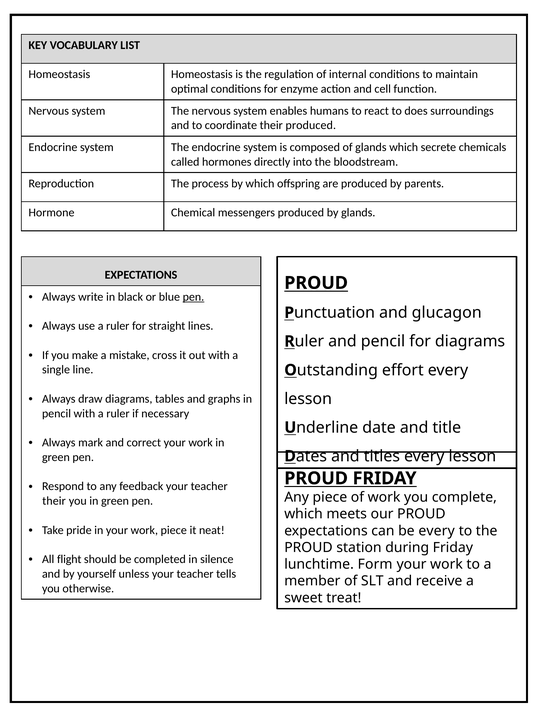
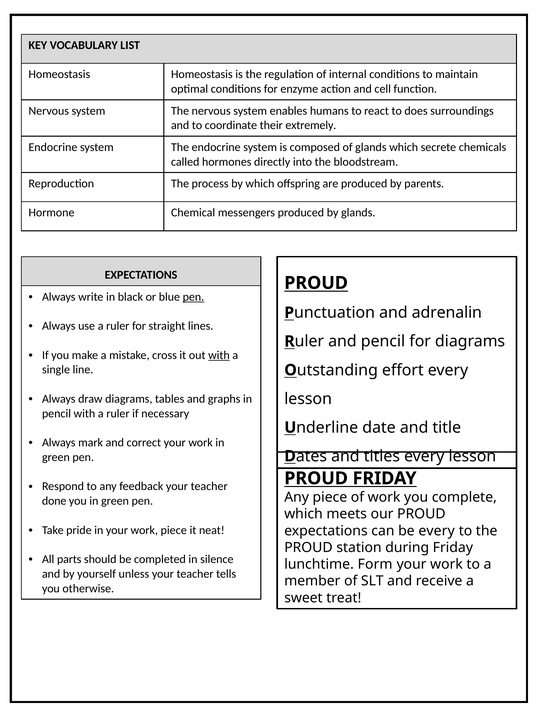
their produced: produced -> extremely (311, 125)
glucagon: glucagon -> adrenalin (447, 312)
with underline: none -> present (219, 355)
their: their -> done (54, 500)
flight: flight -> parts (69, 559)
